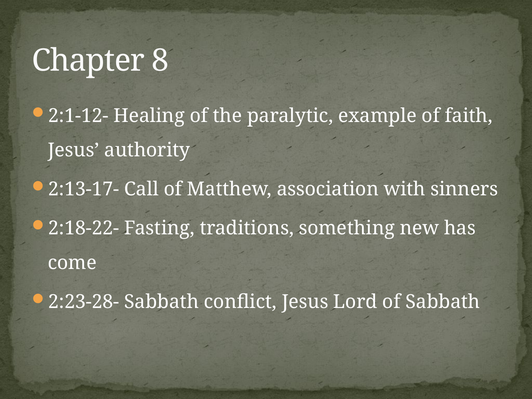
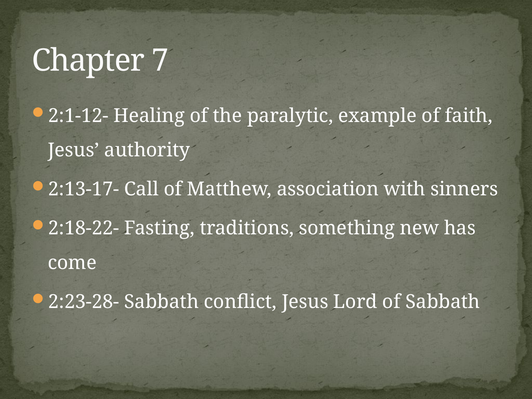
8: 8 -> 7 (160, 61)
